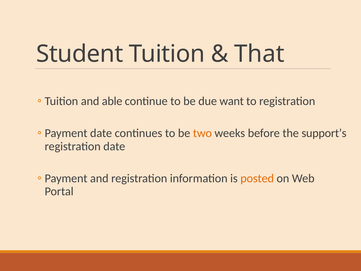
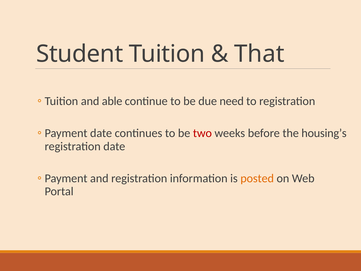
want: want -> need (232, 101)
two colour: orange -> red (202, 133)
support’s: support’s -> housing’s (324, 133)
